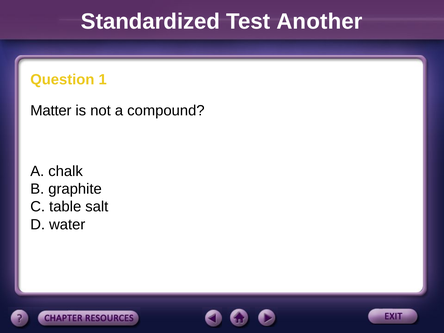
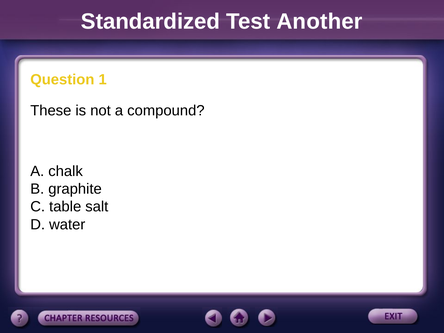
Matter: Matter -> These (51, 111)
